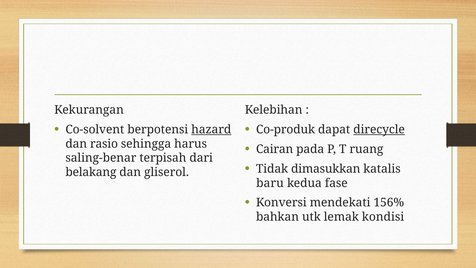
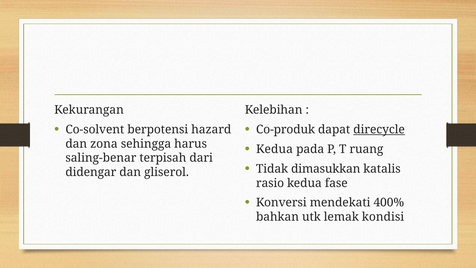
hazard underline: present -> none (211, 129)
rasio: rasio -> zona (104, 144)
Cairan: Cairan -> Kedua (275, 149)
belakang: belakang -> didengar (91, 172)
baru: baru -> rasio (270, 183)
156%: 156% -> 400% (389, 203)
